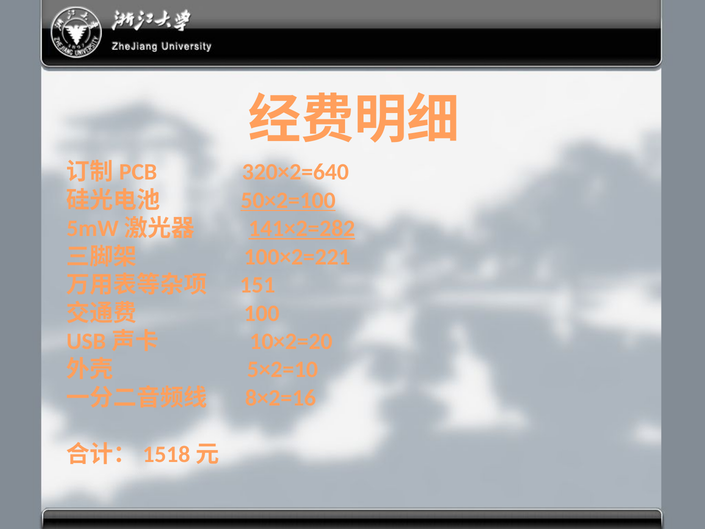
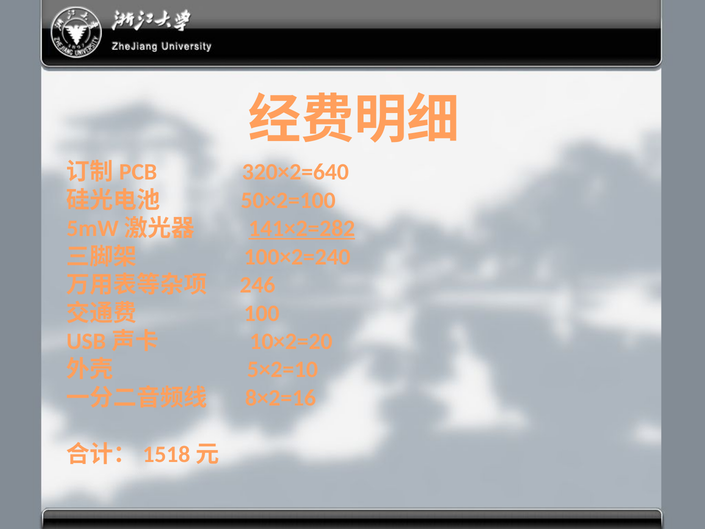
50×2=100 underline: present -> none (288, 200)
100×2=221: 100×2=221 -> 100×2=240 (297, 257)
151: 151 -> 246 (258, 285)
